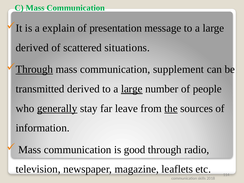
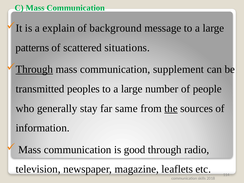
presentation: presentation -> background (116, 28)
derived: derived -> patterns (32, 48)
transmitted derived: derived -> peoples (83, 89)
large underline: present -> none (132, 89)
generally underline: present -> none (57, 108)
leave: leave -> same (126, 108)
